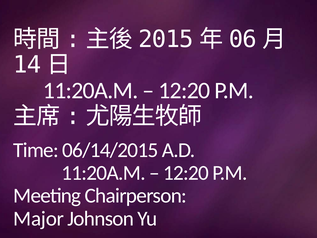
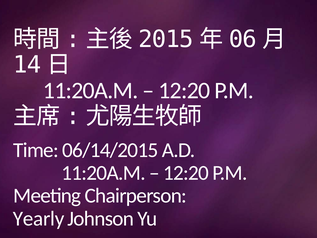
Major: Major -> Yearly (39, 218)
